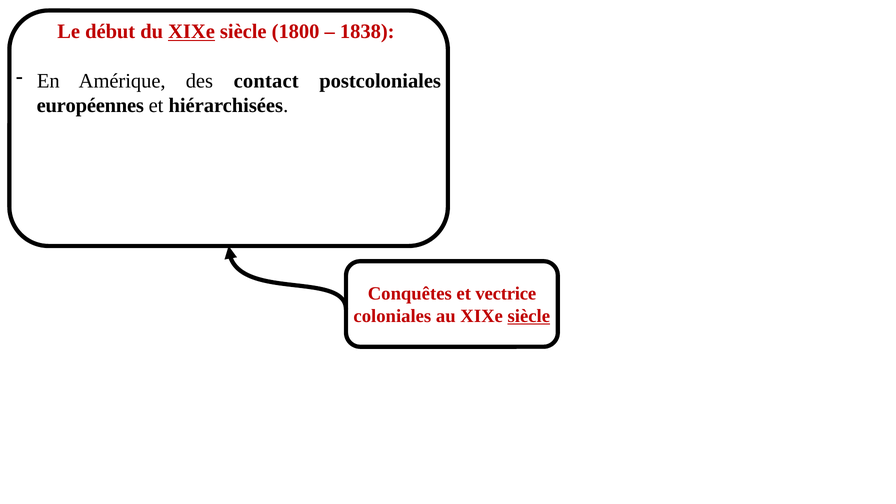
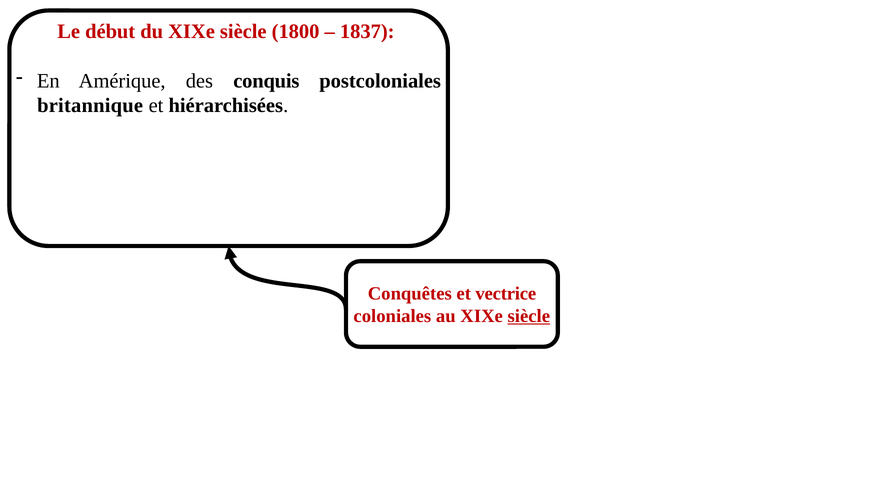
XIXe underline: present -> none (192, 32)
1838: 1838 -> 1837 (367, 32)
contact: contact -> conquis (266, 81)
européennes: européennes -> britannique (90, 106)
